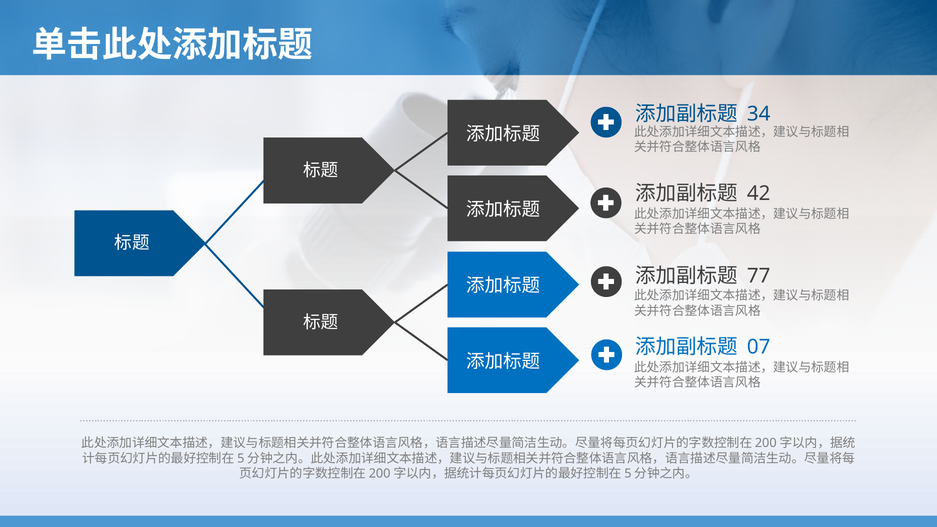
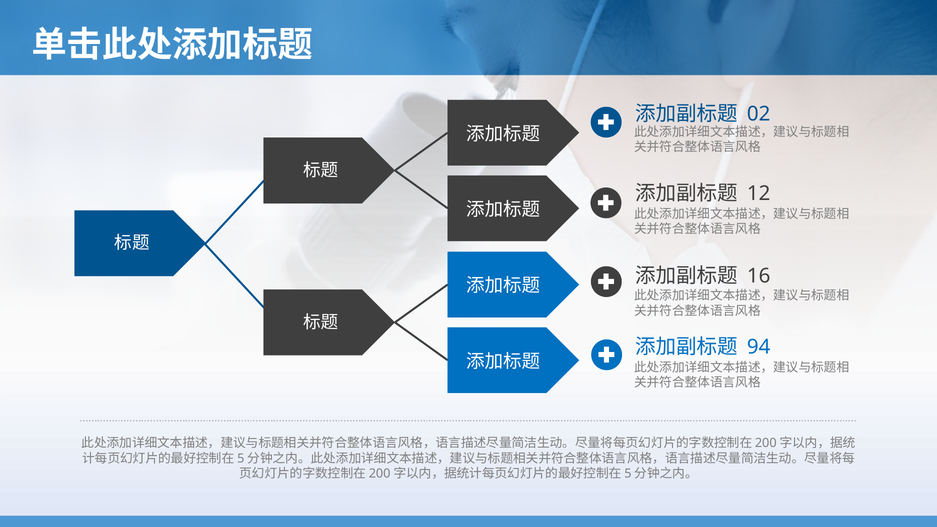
34: 34 -> 02 (759, 114)
42: 42 -> 12 (759, 194)
77: 77 -> 16 (759, 276)
07: 07 -> 94 (759, 347)
